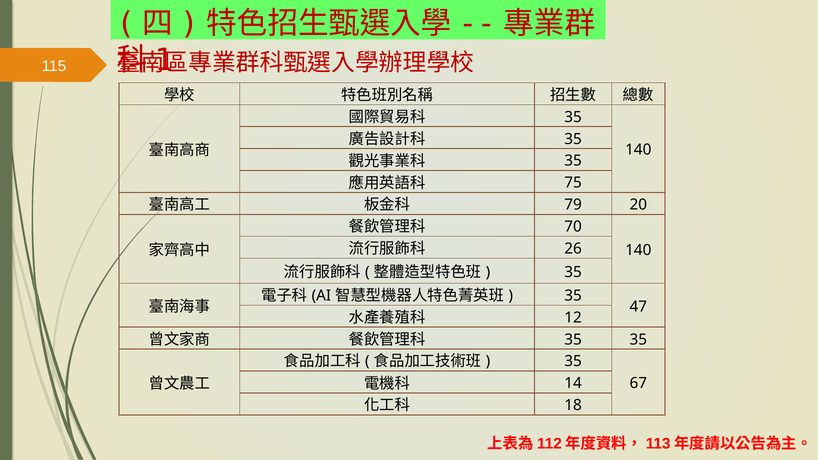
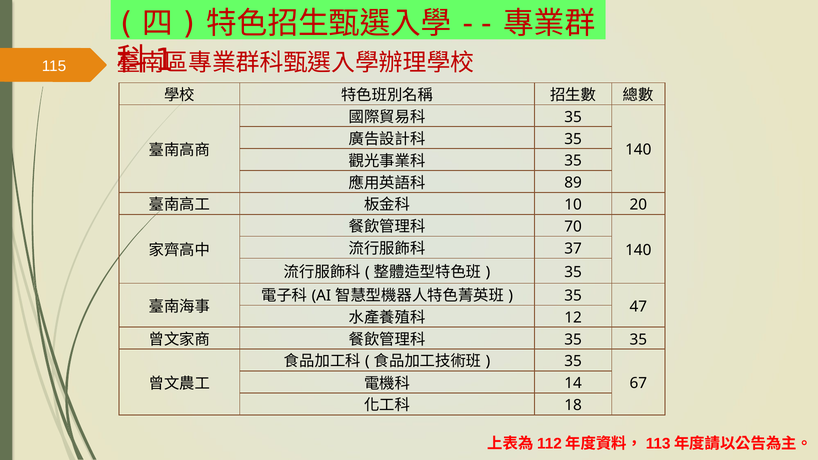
75: 75 -> 89 (573, 183)
79: 79 -> 10 (573, 205)
26: 26 -> 37 (573, 249)
